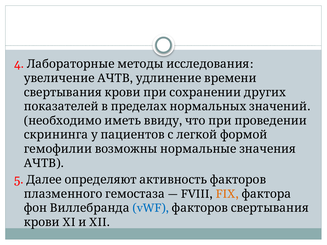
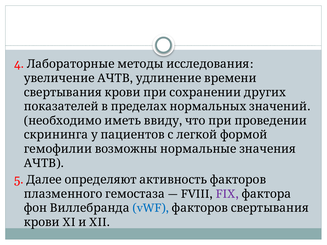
FIX colour: orange -> purple (227, 194)
